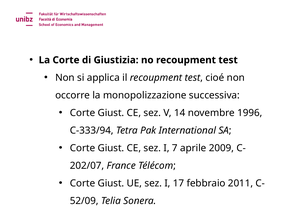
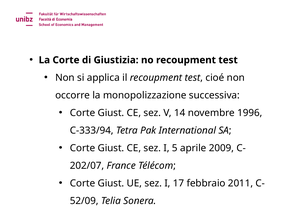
7: 7 -> 5 (175, 148)
